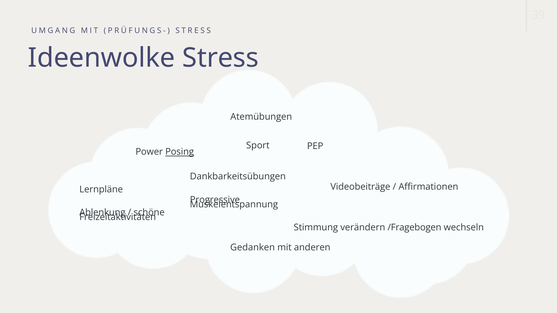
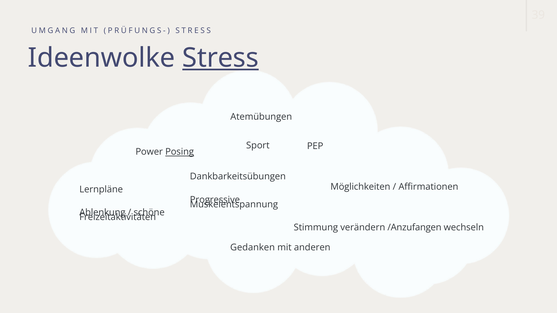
Stress underline: none -> present (221, 58)
Videobeiträge: Videobeiträge -> Möglichkeiten (360, 187)
/Fragebogen: /Fragebogen -> /Anzufangen (414, 228)
